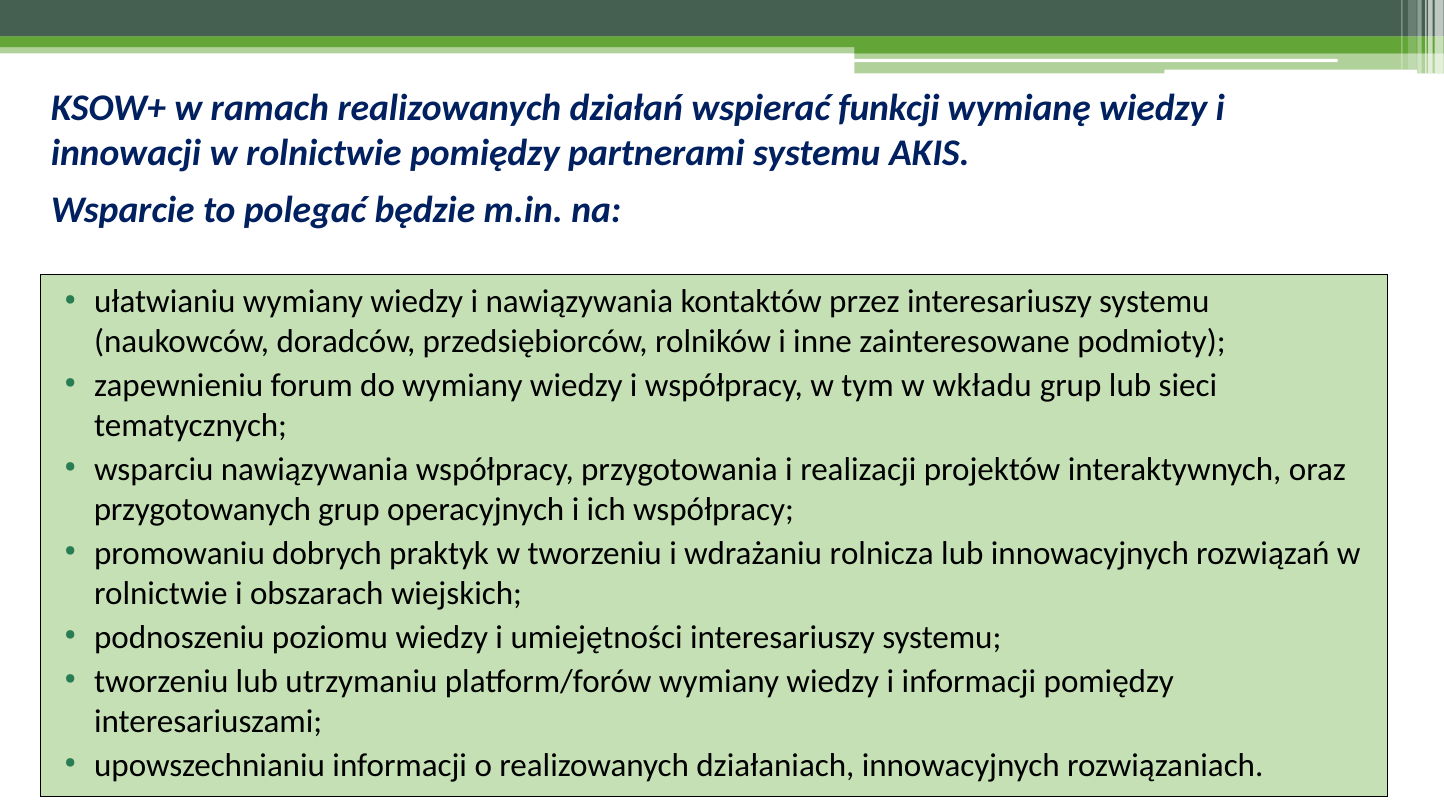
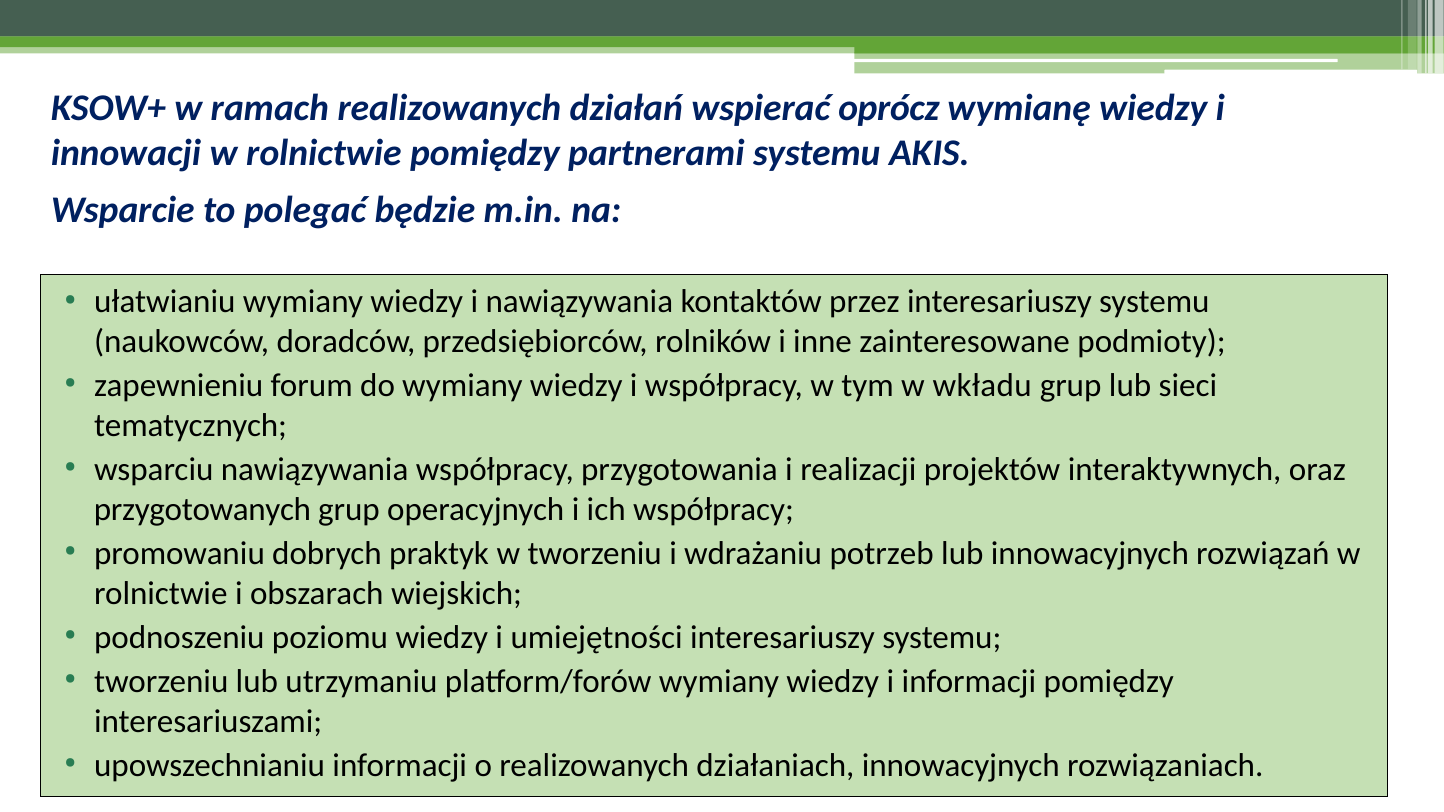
funkcji: funkcji -> oprócz (889, 108)
rolnicza: rolnicza -> potrzeb (882, 554)
